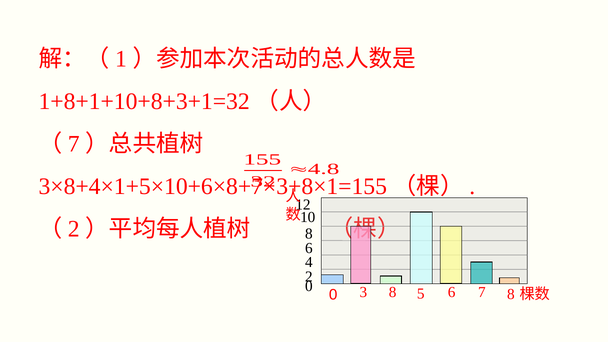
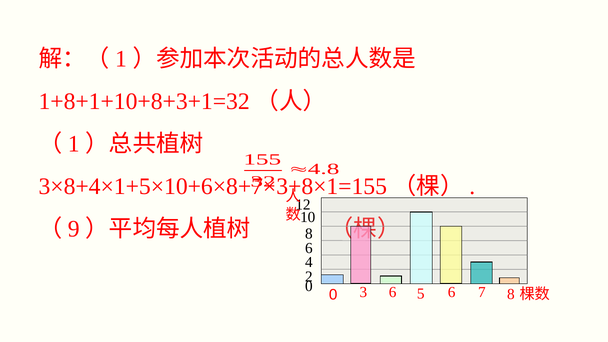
7: 7 -> 1 (74, 144)
2: 2 -> 9 (74, 229)
3 8: 8 -> 6 (393, 292)
